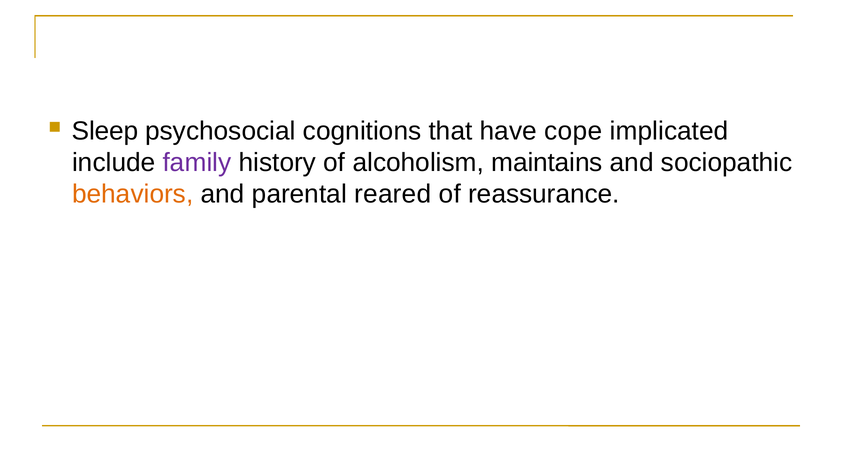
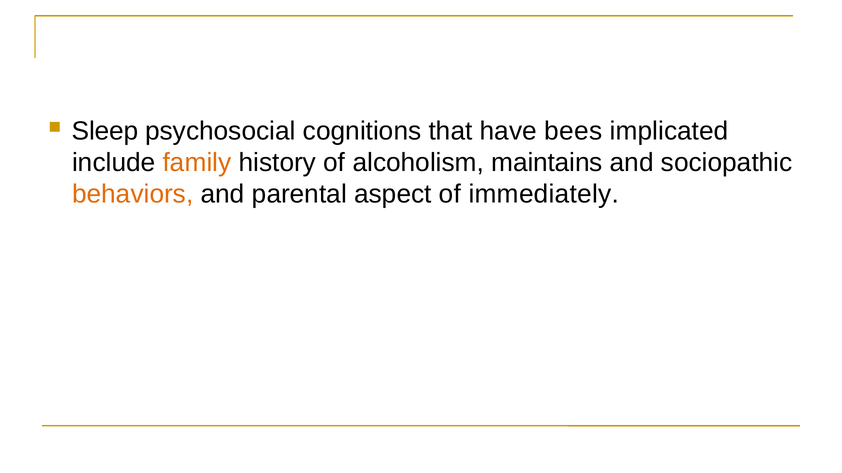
cope: cope -> bees (573, 131)
family colour: purple -> orange (197, 163)
reared: reared -> aspect (393, 194)
reassurance: reassurance -> immediately (544, 194)
